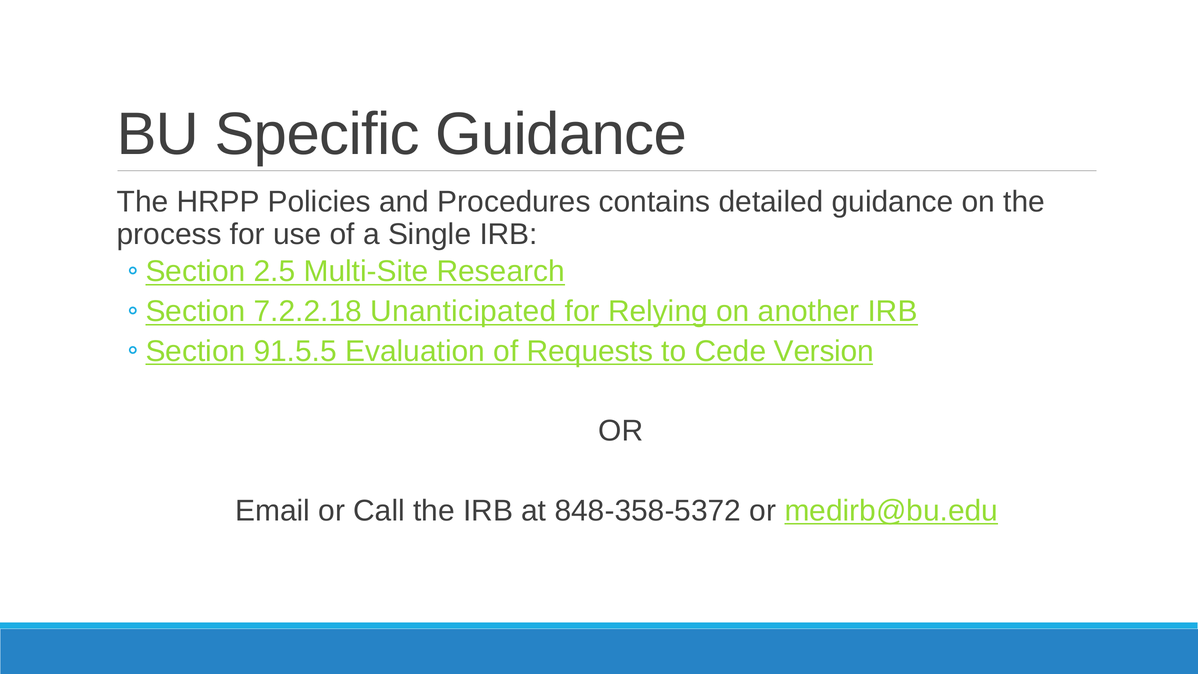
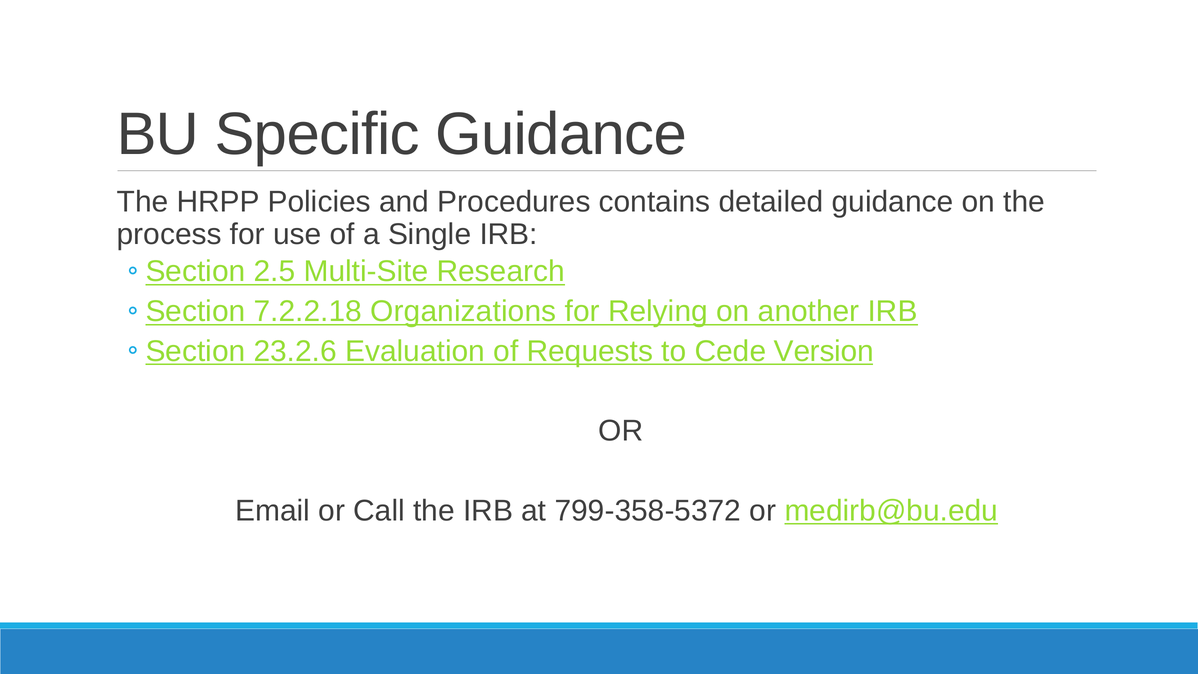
Unanticipated: Unanticipated -> Organizations (463, 311)
91.5.5: 91.5.5 -> 23.2.6 (295, 351)
848-358-5372: 848-358-5372 -> 799-358-5372 (648, 511)
